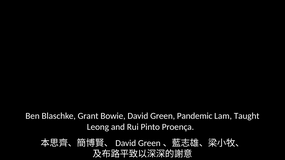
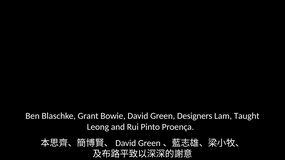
Pandemic: Pandemic -> Designers (195, 116)
